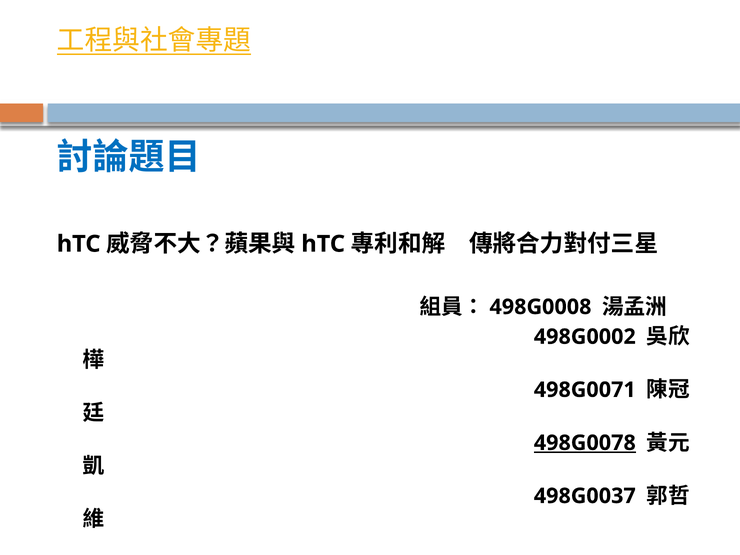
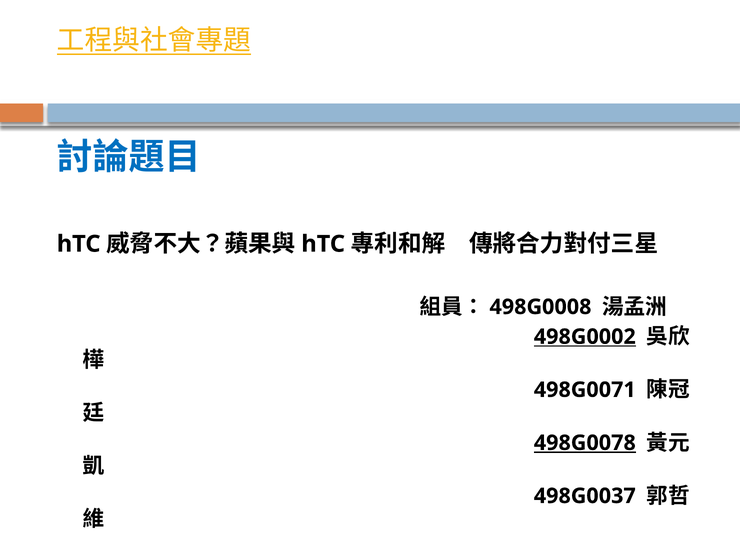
498G0002 underline: none -> present (585, 337)
